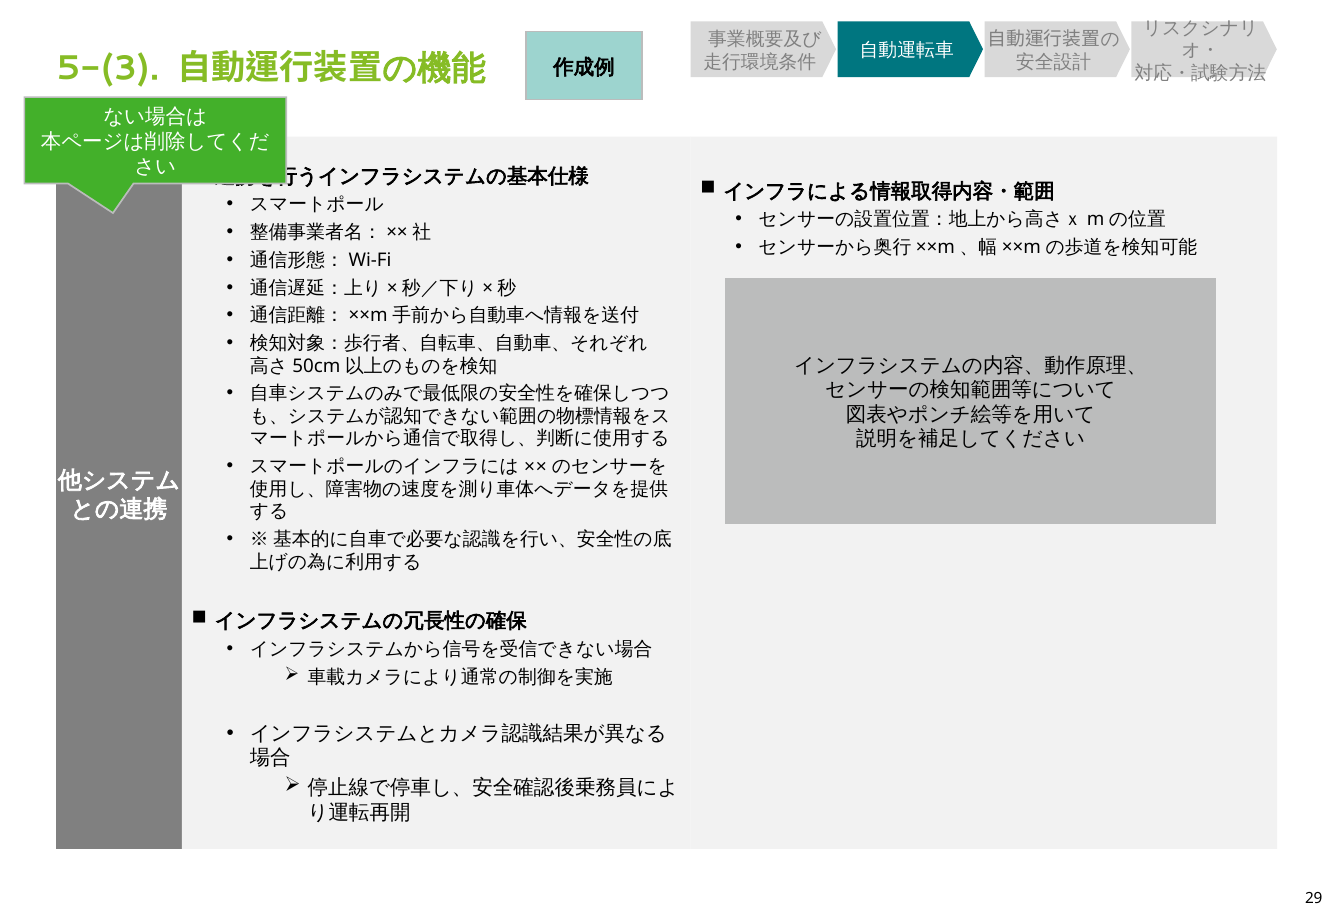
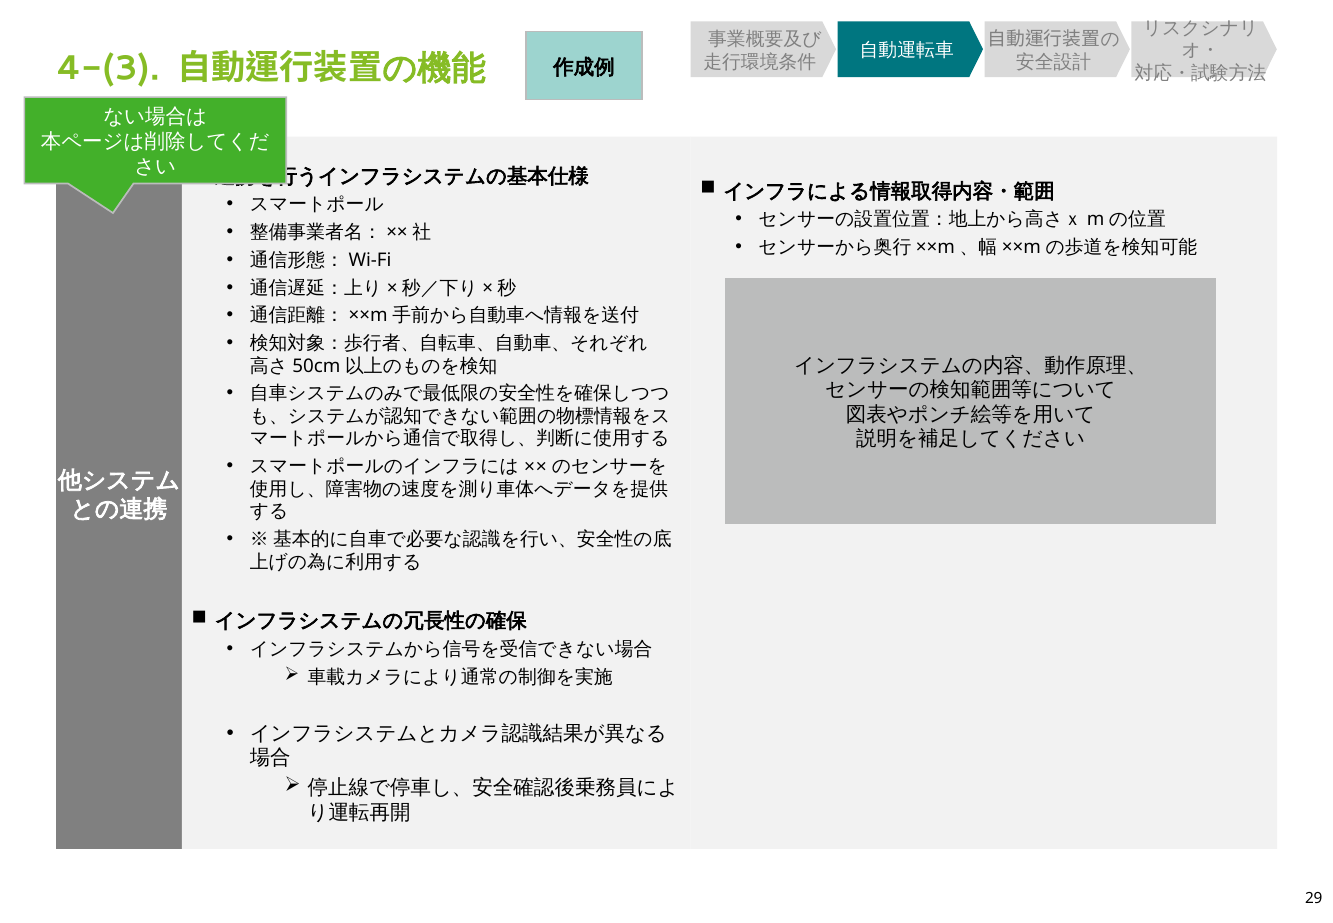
5-(3: 5-(3 -> 4-(3 (108, 68)
